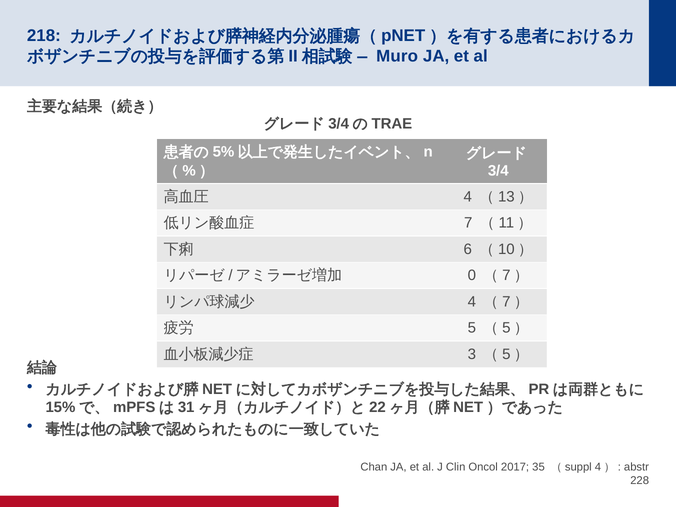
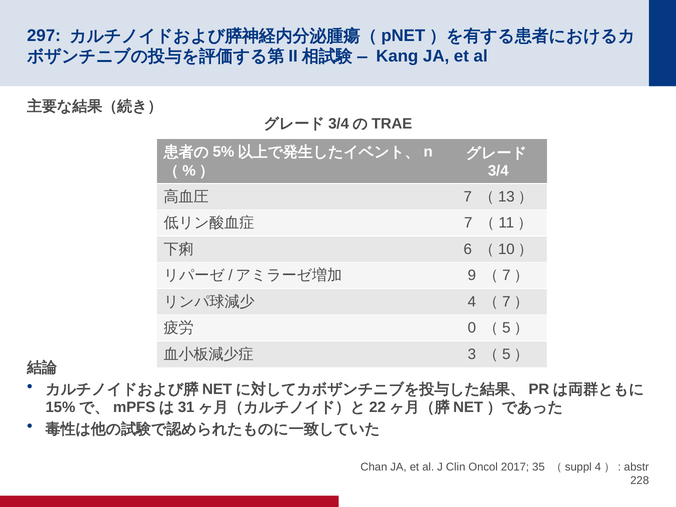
218: 218 -> 297 (44, 36)
Muro: Muro -> Kang (397, 56)
4: 4 -> 7 (468, 197)
0: 0 -> 9 (472, 275)
5: 5 -> 0 (472, 328)
